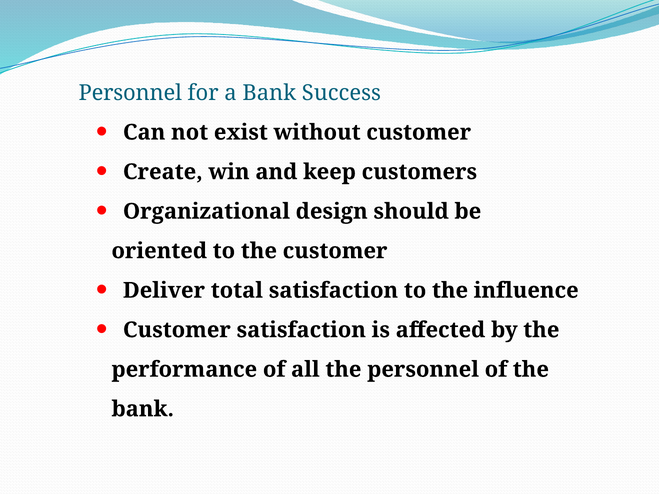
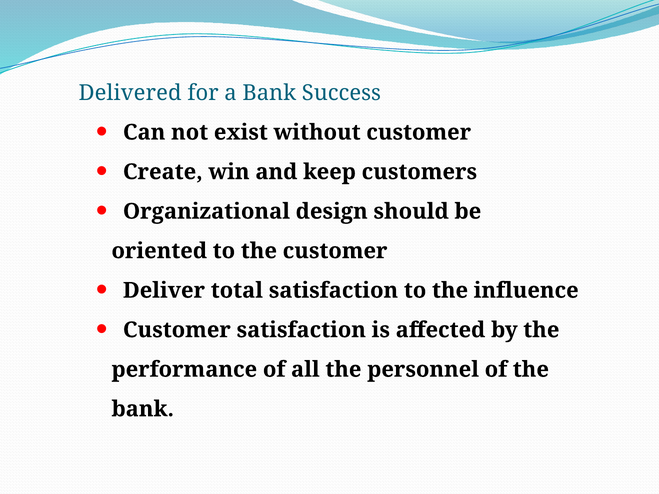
Personnel: Personnel -> Delivered (130, 93)
